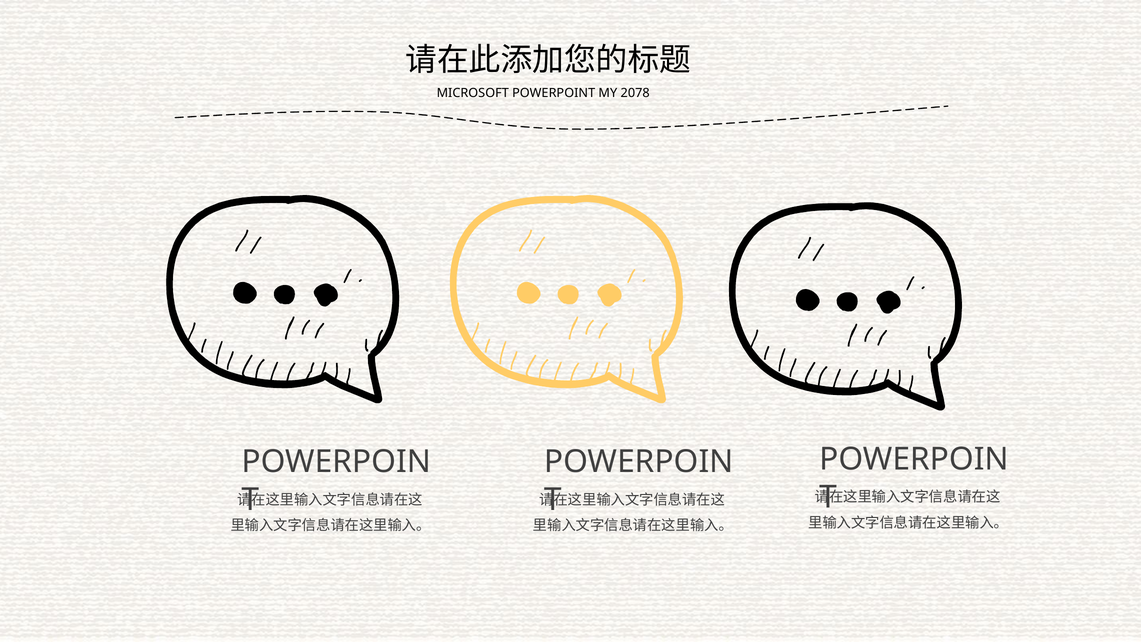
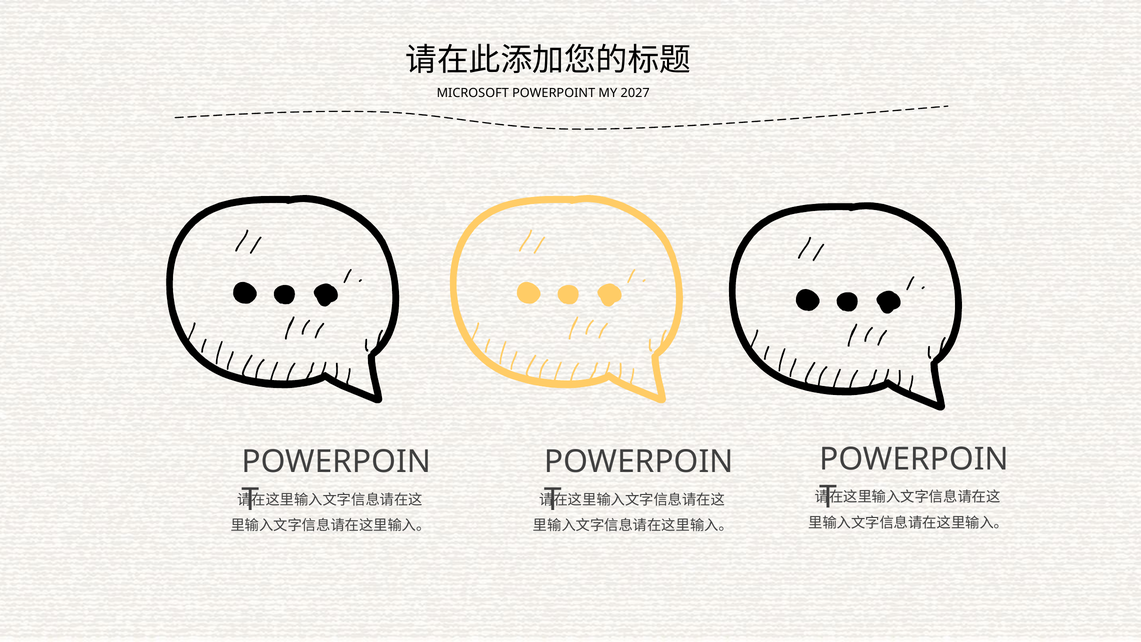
2078: 2078 -> 2027 (635, 93)
